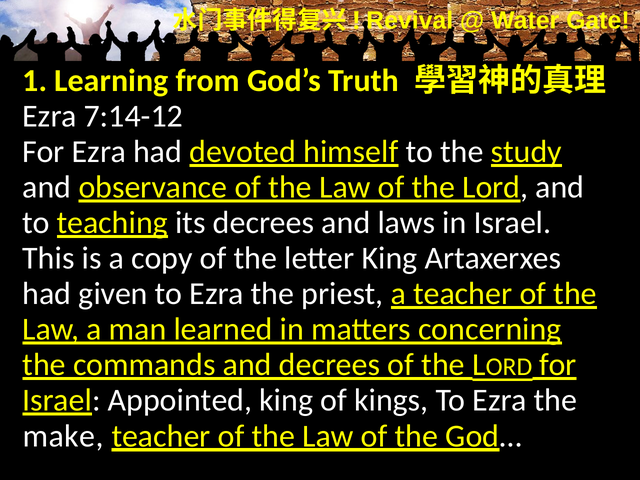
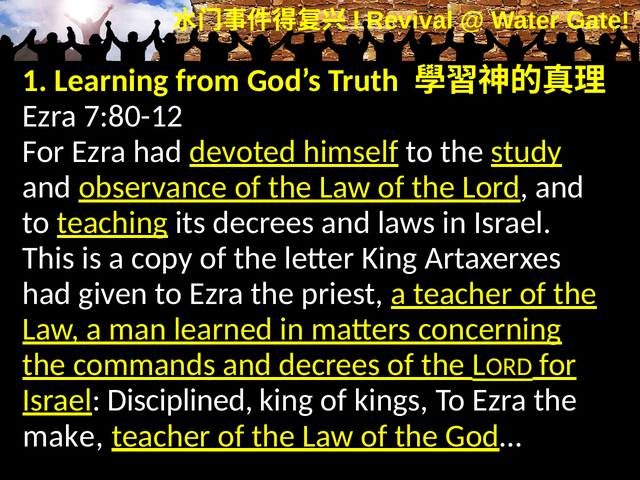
7:14-12: 7:14-12 -> 7:80-12 (133, 116)
Appointed: Appointed -> Disciplined (180, 400)
